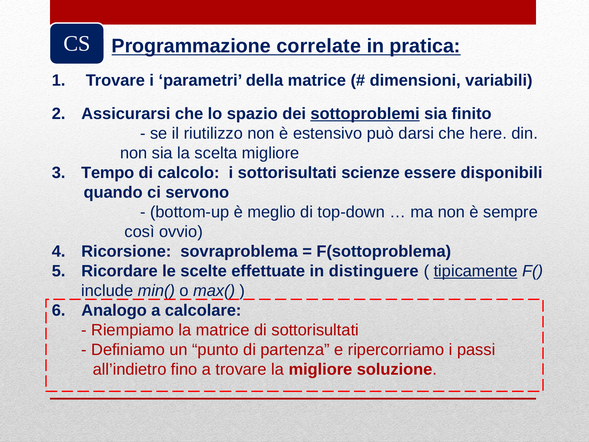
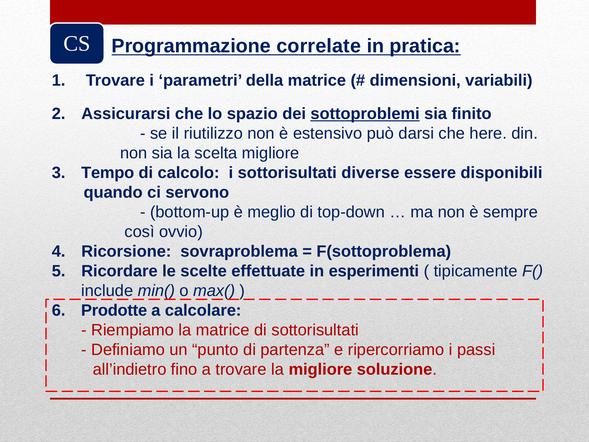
scienze: scienze -> diverse (370, 173)
distinguere: distinguere -> esperimenti (374, 271)
tipicamente underline: present -> none (476, 271)
Analogo: Analogo -> Prodotte (114, 310)
